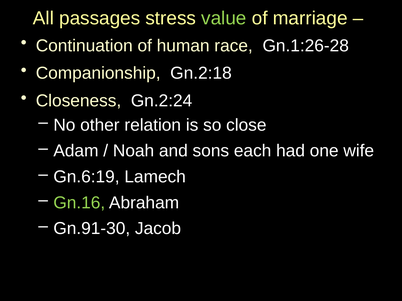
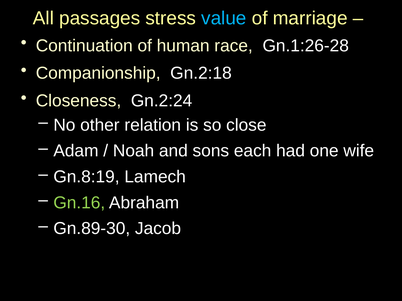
value colour: light green -> light blue (224, 18)
Gn.6:19: Gn.6:19 -> Gn.8:19 (86, 177)
Gn.91-30: Gn.91-30 -> Gn.89-30 (92, 229)
